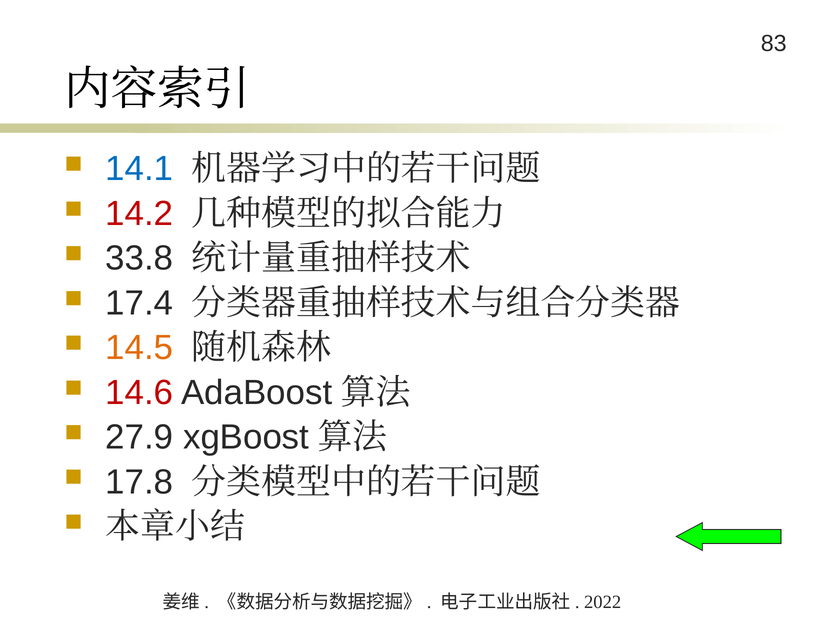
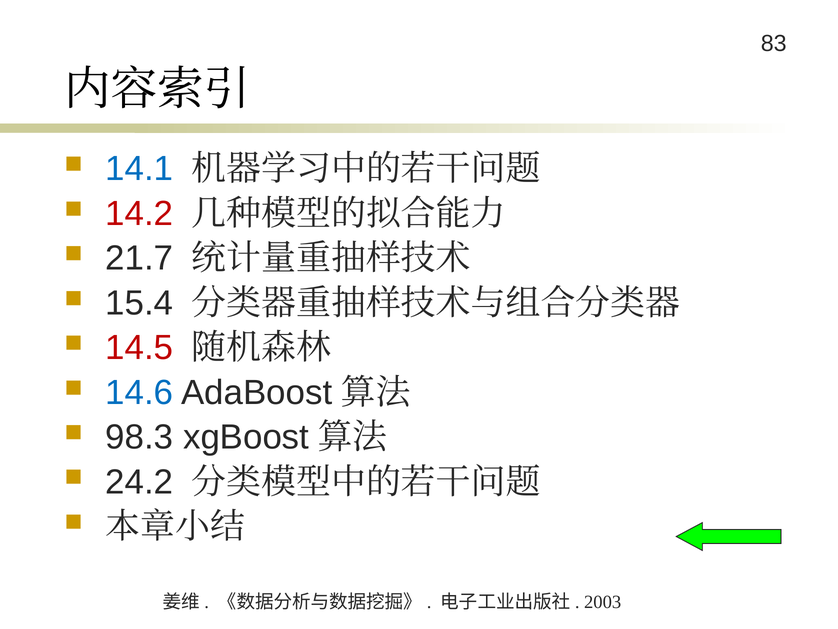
33.8: 33.8 -> 21.7 (139, 258)
17.4: 17.4 -> 15.4 (139, 303)
14.5 colour: orange -> red (139, 348)
14.6 colour: red -> blue (139, 392)
27.9: 27.9 -> 98.3 (139, 437)
17.8: 17.8 -> 24.2 (139, 482)
2022: 2022 -> 2003 (603, 601)
